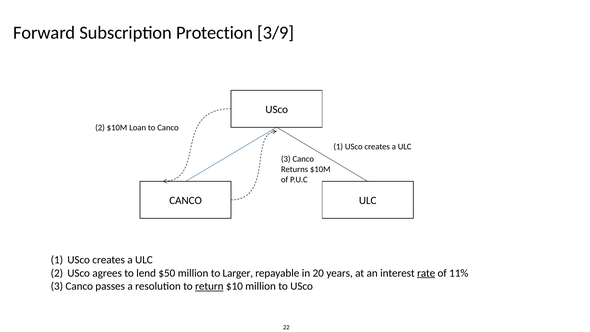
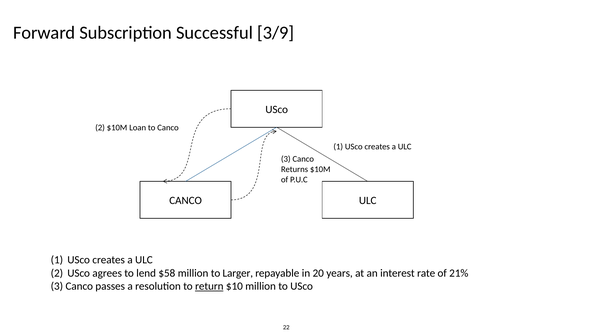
Protection: Protection -> Successful (215, 33)
$50: $50 -> $58 (167, 273)
rate underline: present -> none (426, 273)
11%: 11% -> 21% (459, 273)
